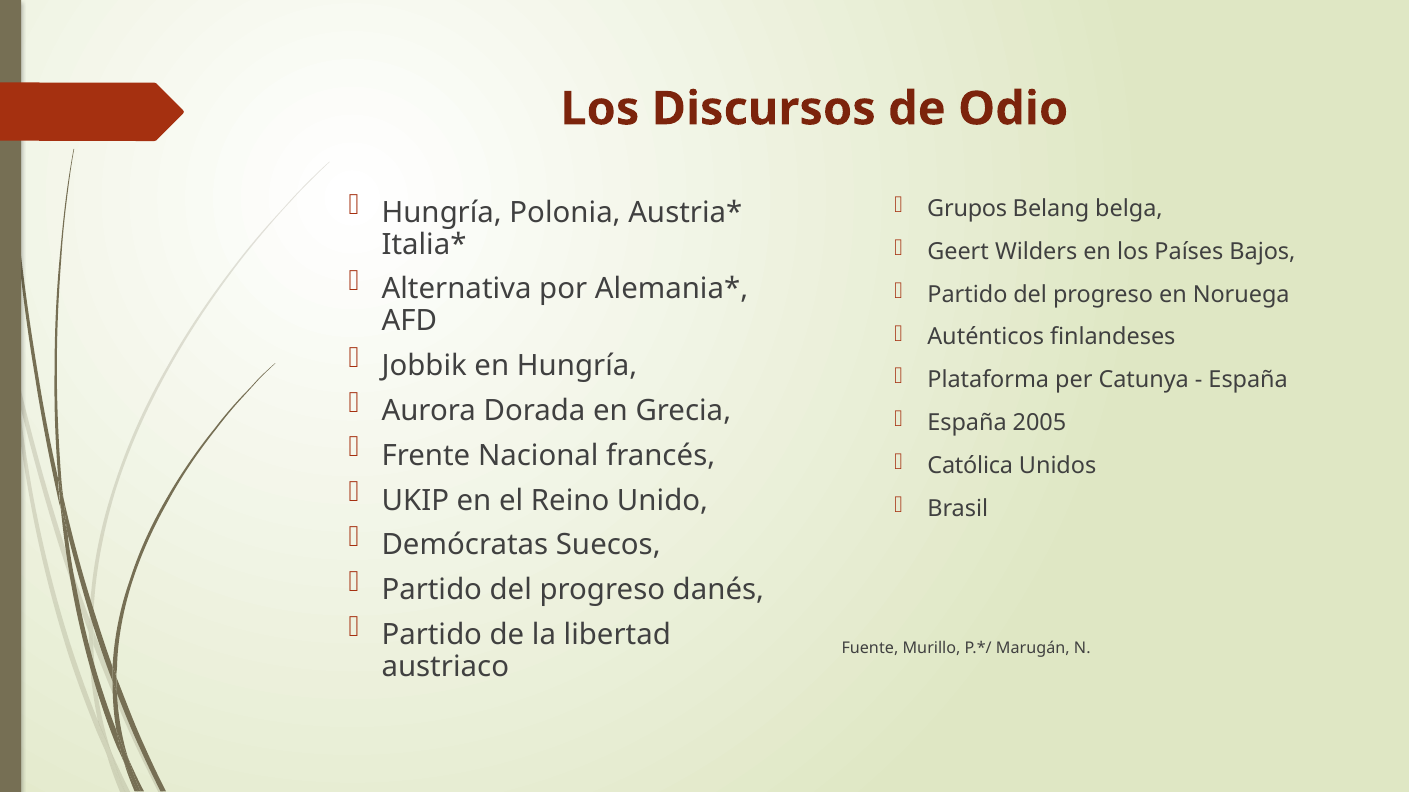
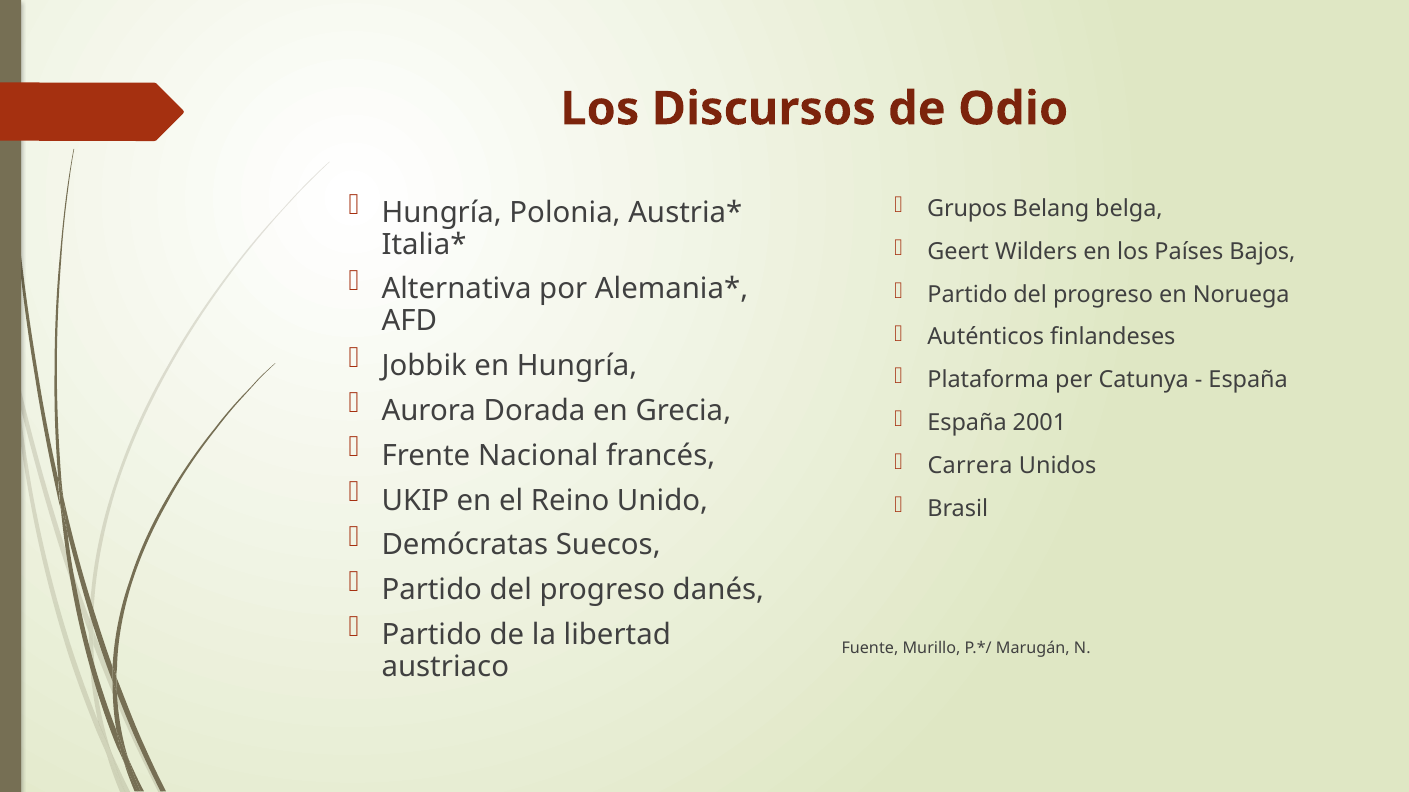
2005: 2005 -> 2001 (1039, 423)
Católica: Católica -> Carrera (970, 466)
